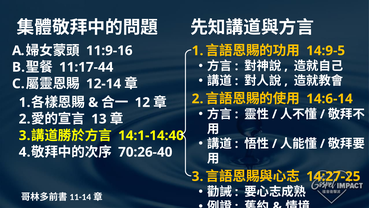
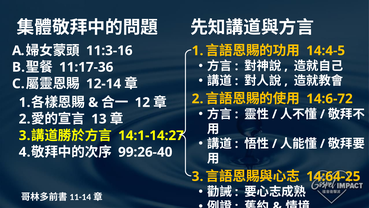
11:9-16: 11:9-16 -> 11:3-16 (109, 51)
14:9-5: 14:9-5 -> 14:4-5 (326, 51)
11:17-44: 11:17-44 -> 11:17-36 (86, 67)
14:6-14: 14:6-14 -> 14:6-72 (329, 99)
14:1-14:40: 14:1-14:40 -> 14:1-14:27 (151, 135)
70:26-40: 70:26-40 -> 99:26-40 (145, 152)
14:27-25: 14:27-25 -> 14:64-25 (333, 176)
